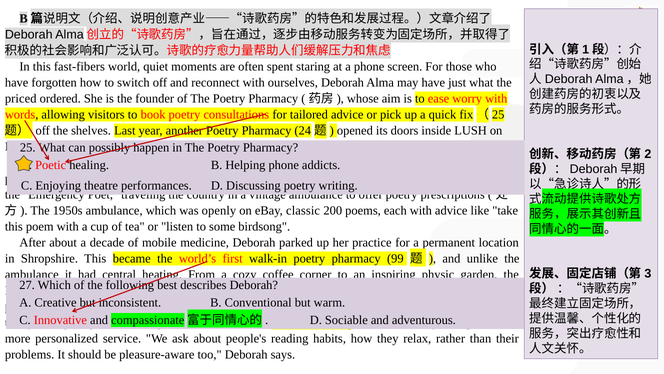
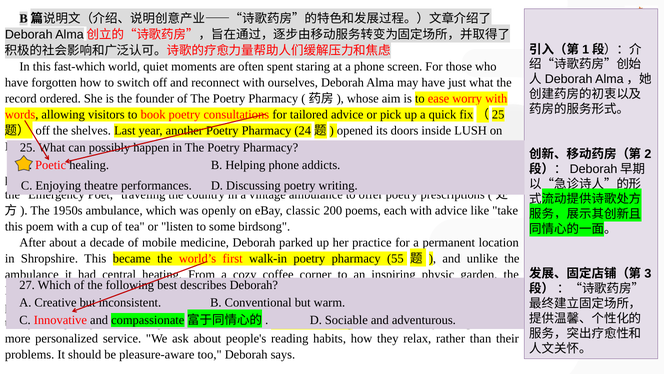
fast-fibers: fast-fibers -> fast-which (79, 67)
priced: priced -> record (21, 99)
99: 99 -> 55 (395, 258)
